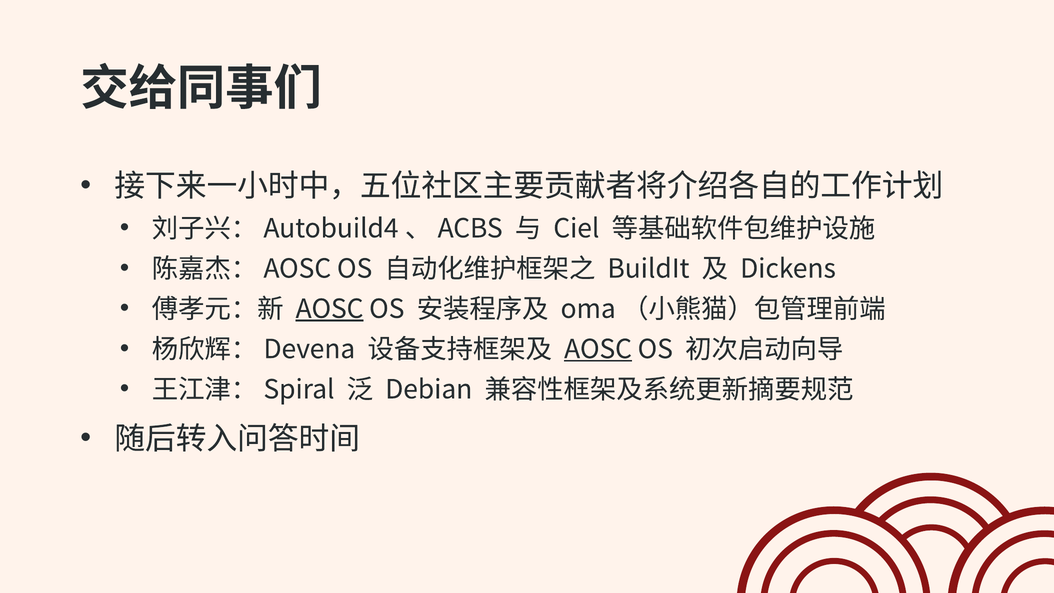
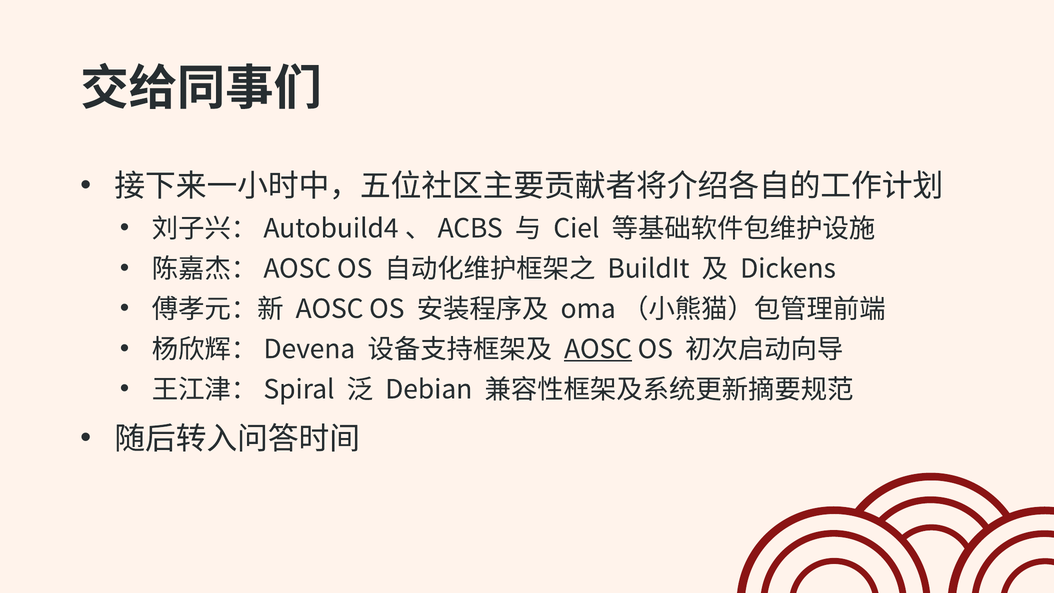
AOSC underline: present -> none (330, 309)
